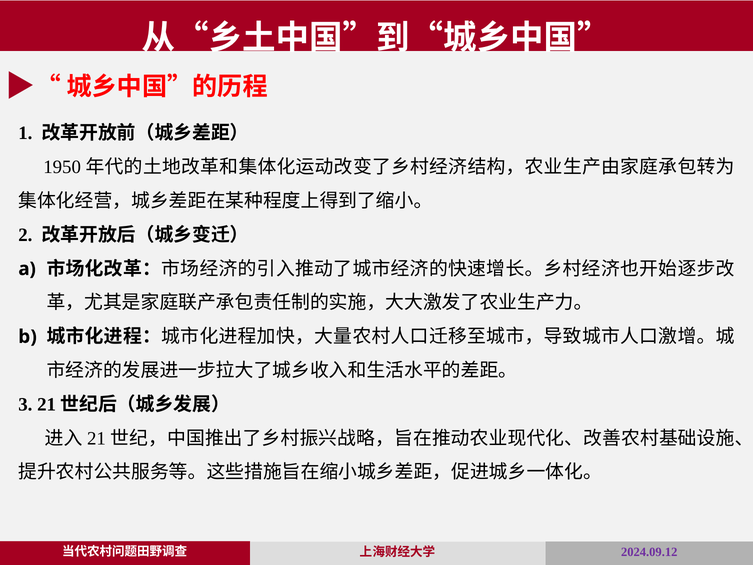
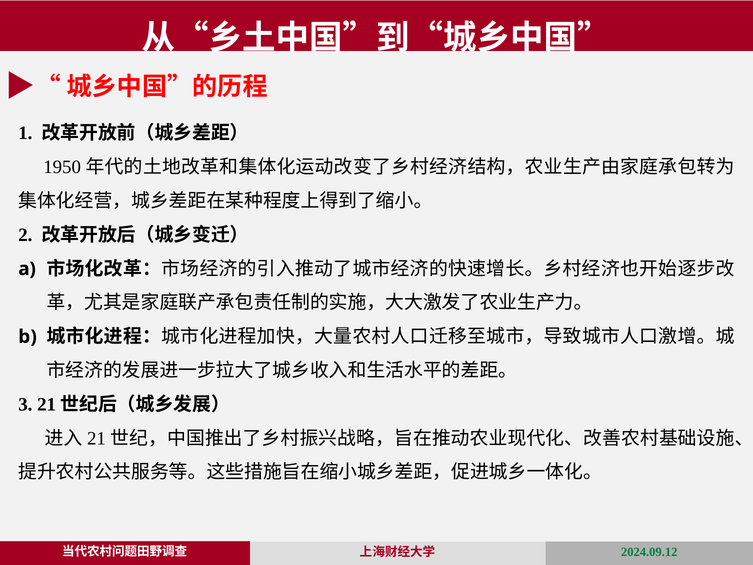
2024.09.12 colour: purple -> green (649, 552)
